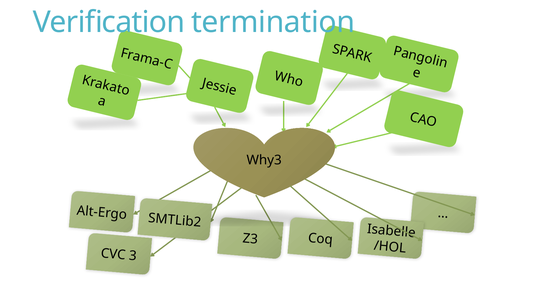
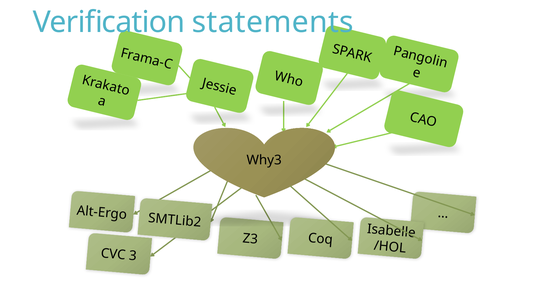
termination: termination -> statements (273, 22)
